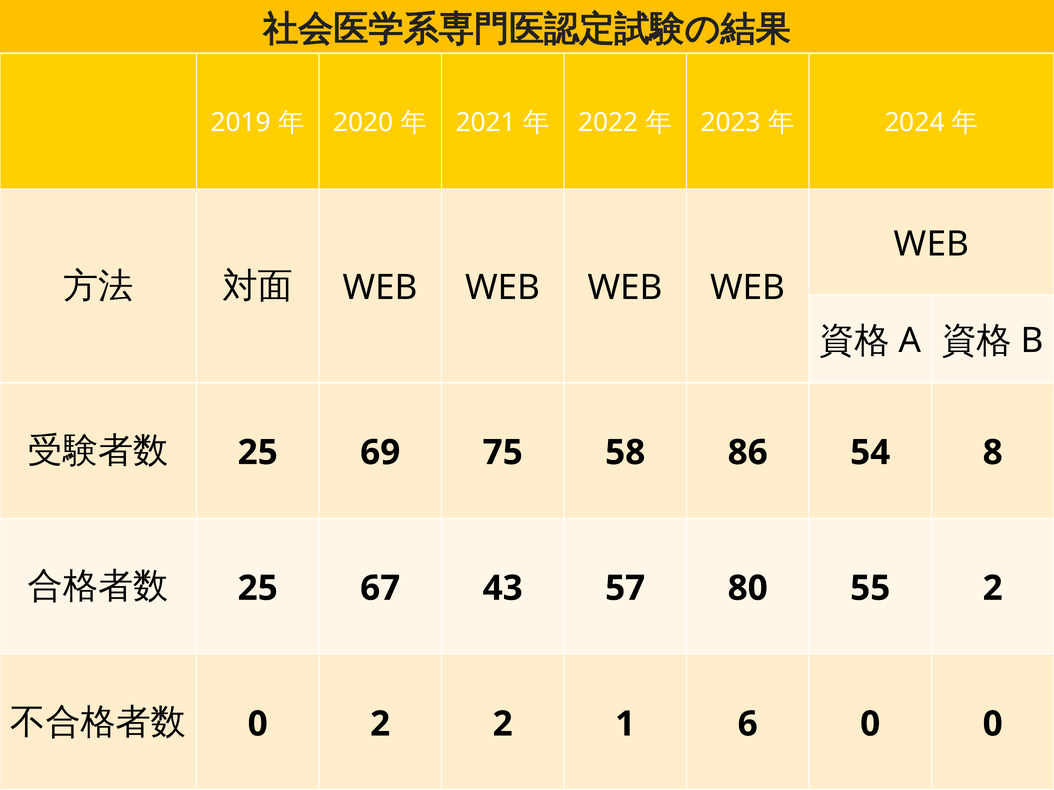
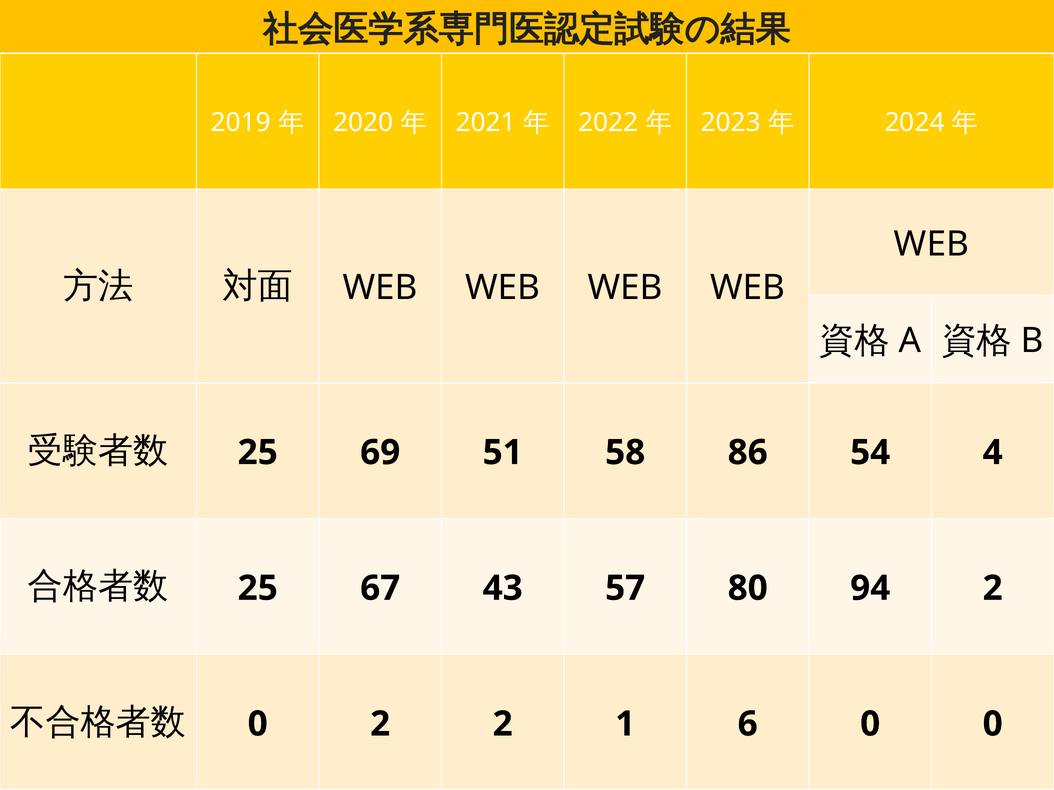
75: 75 -> 51 (503, 453)
8: 8 -> 4 (993, 453)
55: 55 -> 94 (870, 589)
